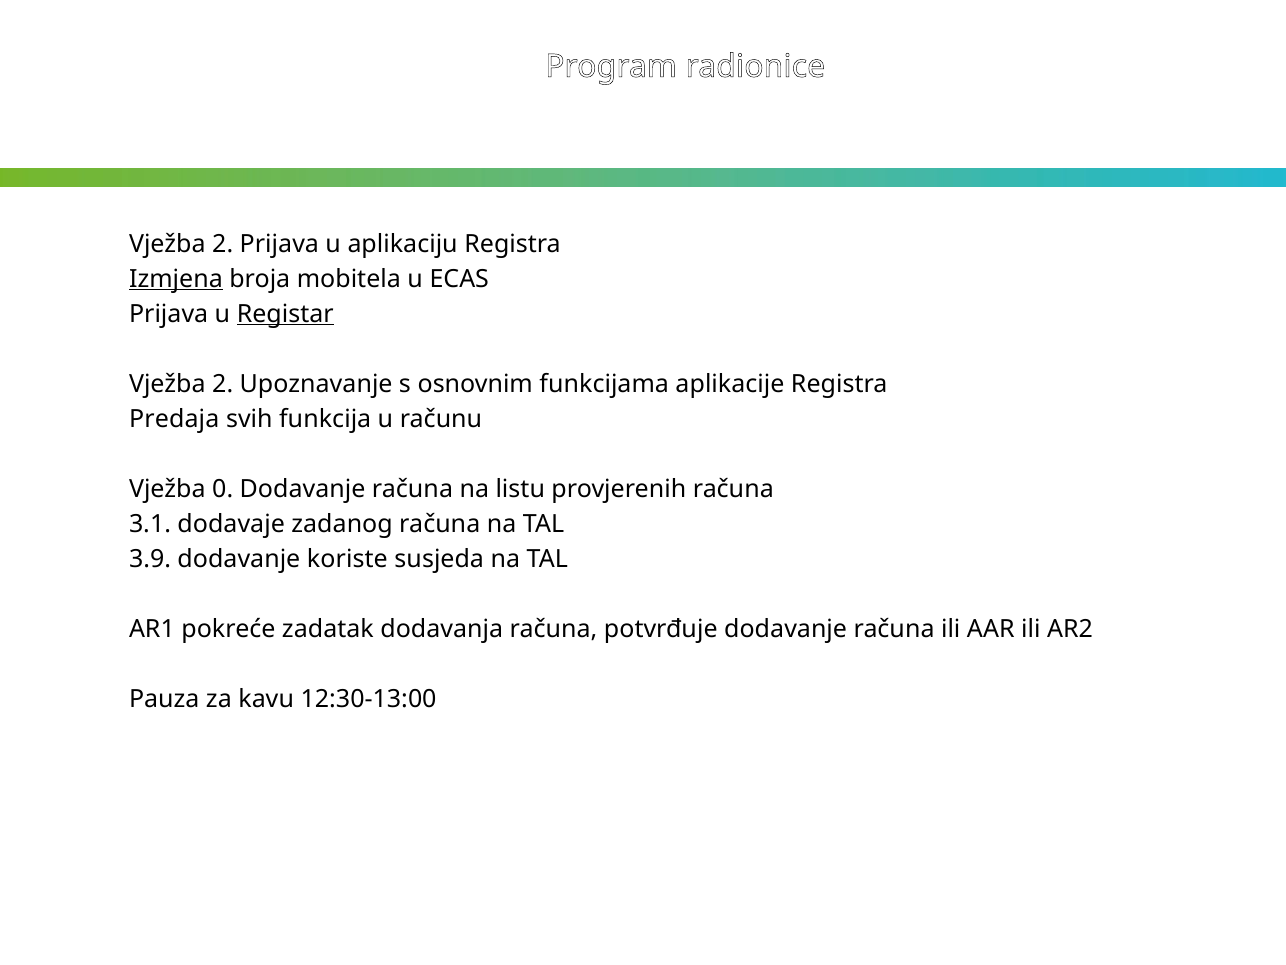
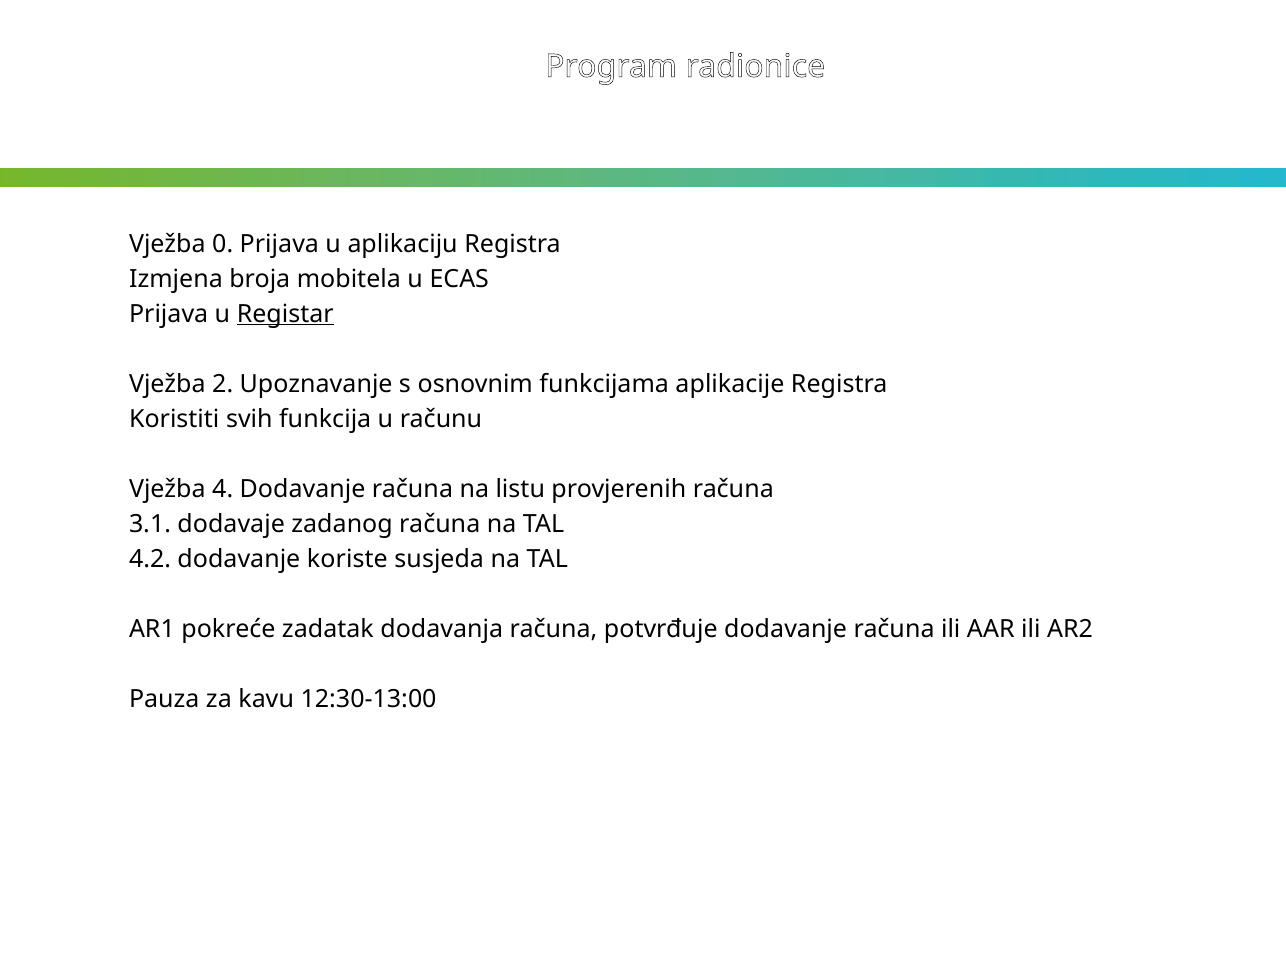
2: 2 -> 0 (223, 244)
Izmjena underline: present -> none (176, 279)
Predaja: Predaja -> Koristiti (174, 419)
0: 0 -> 4 (223, 489)
3.9: 3.9 -> 4.2 (150, 559)
